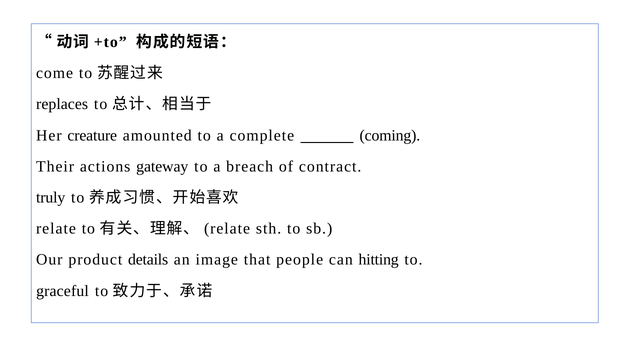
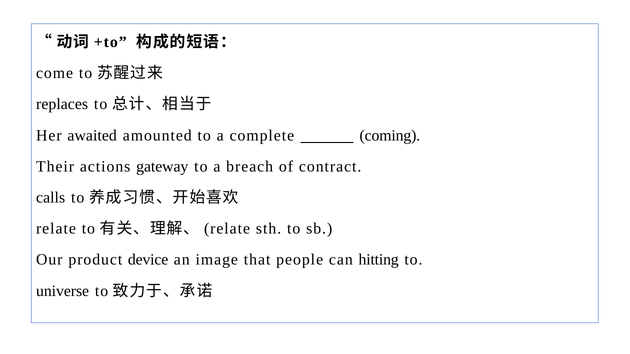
creature: creature -> awaited (92, 136)
truly: truly -> calls (51, 198)
details: details -> device (148, 260)
graceful: graceful -> universe (63, 291)
